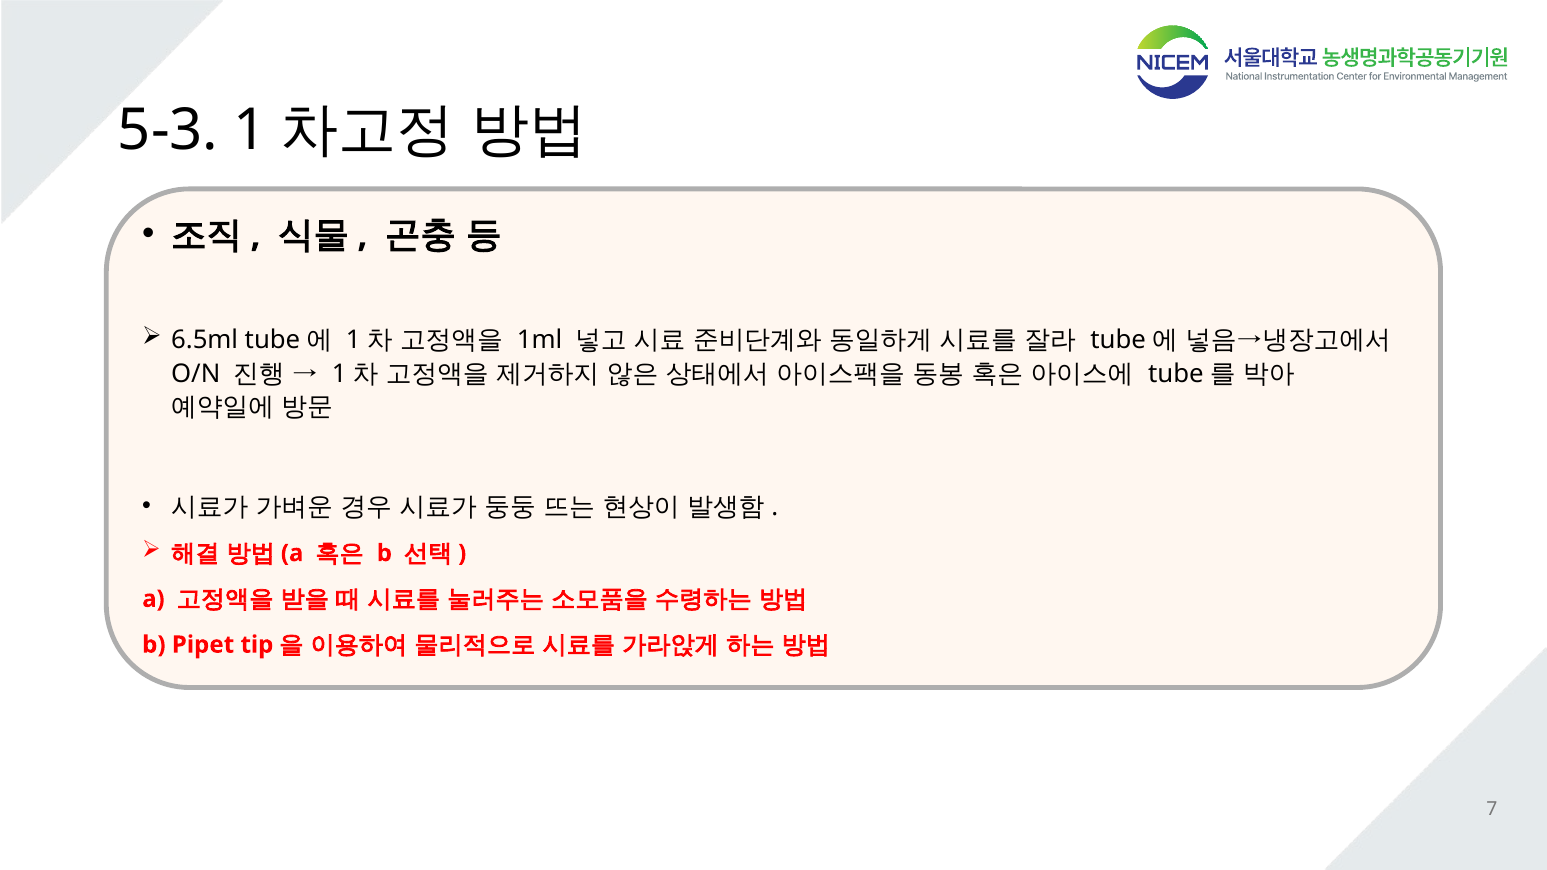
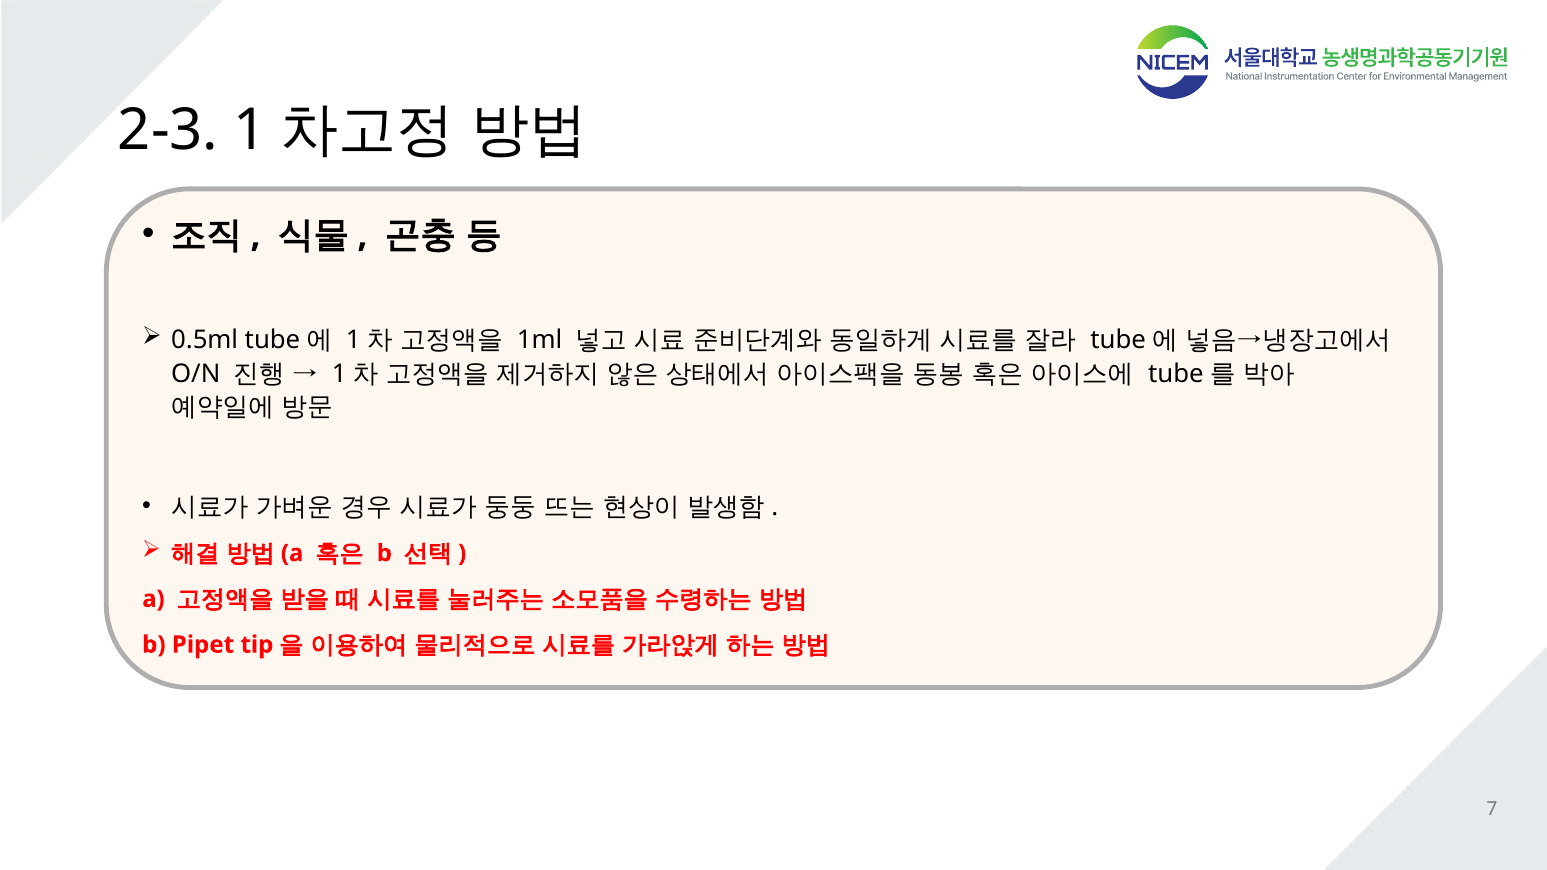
5-3: 5-3 -> 2-3 (168, 130)
6.5ml: 6.5ml -> 0.5ml (205, 340)
